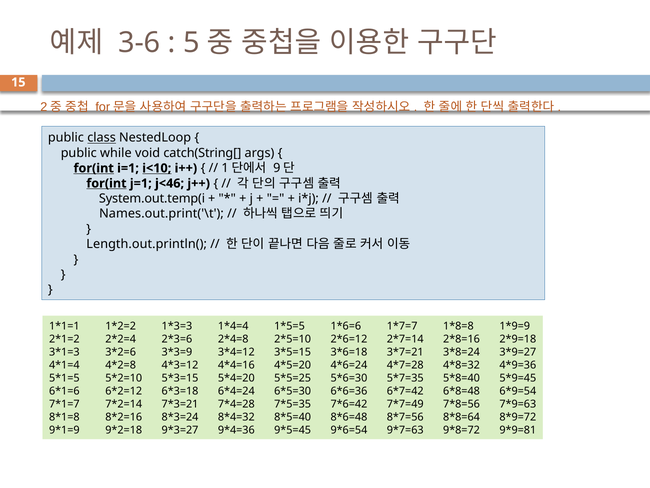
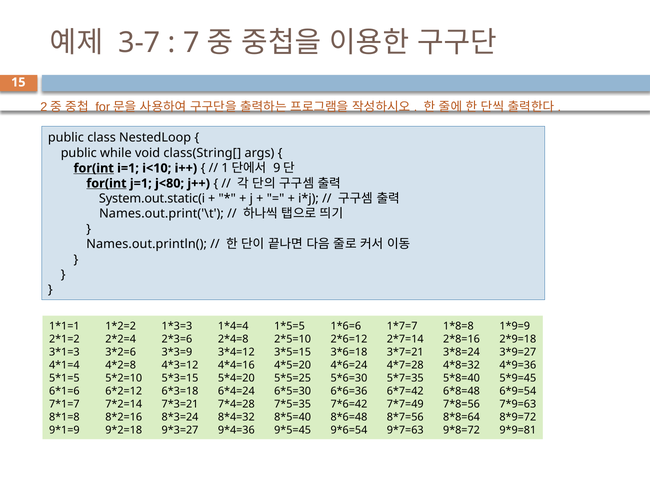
3-6: 3-6 -> 3-7 (139, 42)
5: 5 -> 7 (192, 42)
class underline: present -> none (102, 138)
catch(String[: catch(String[ -> class(String[ (202, 153)
i<10 underline: present -> none (157, 168)
j<46: j<46 -> j<80 (170, 183)
System.out.temp(i: System.out.temp(i -> System.out.static(i (152, 198)
Length.out.println(: Length.out.println( -> Names.out.println( (147, 244)
